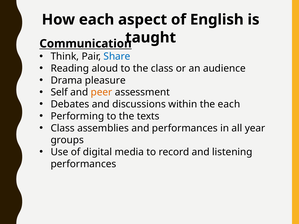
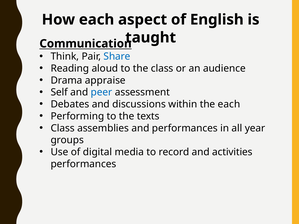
pleasure: pleasure -> appraise (105, 80)
peer colour: orange -> blue (102, 92)
listening: listening -> activities (232, 152)
